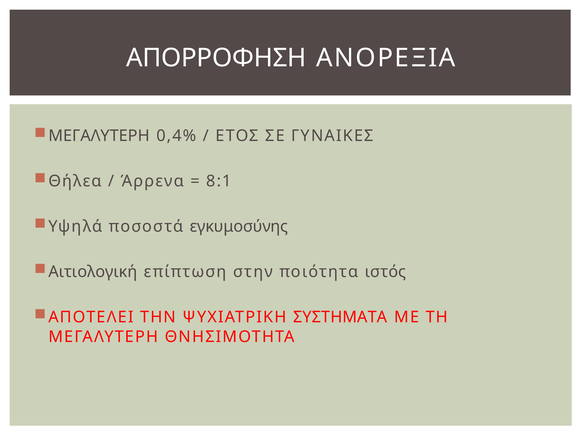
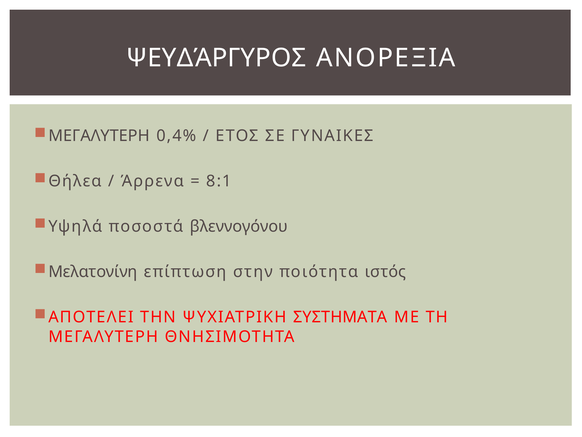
ΑΠΟΡΡΟΦΗΣΗ: ΑΠΟΡΡΟΦΗΣΗ -> ΨΕΥΔΆΡΓΥΡΟΣ (216, 58)
εγκυμοσύνης: εγκυμοσύνης -> βλεννογόνου (239, 226)
Αιτιολογική: Αιτιολογική -> Μελατονίνη (93, 272)
